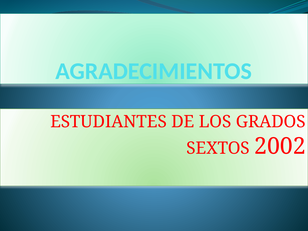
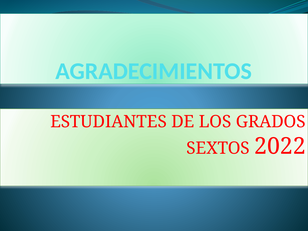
2002: 2002 -> 2022 (280, 146)
